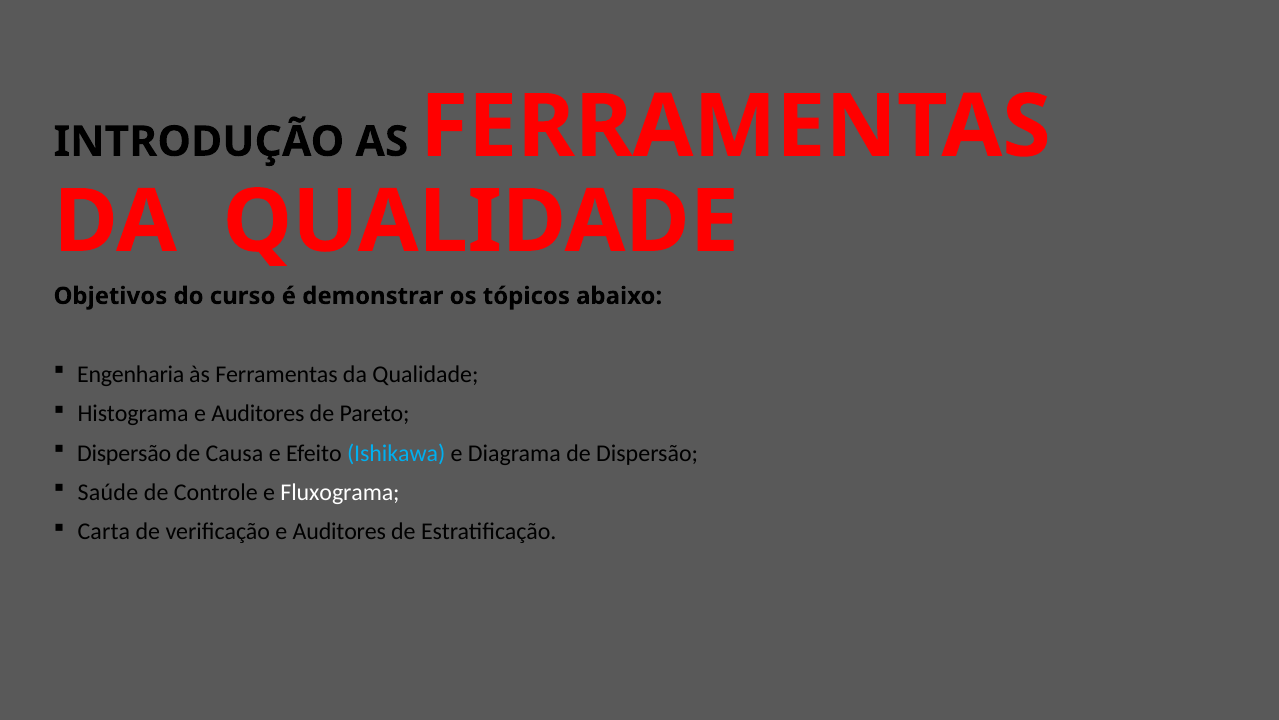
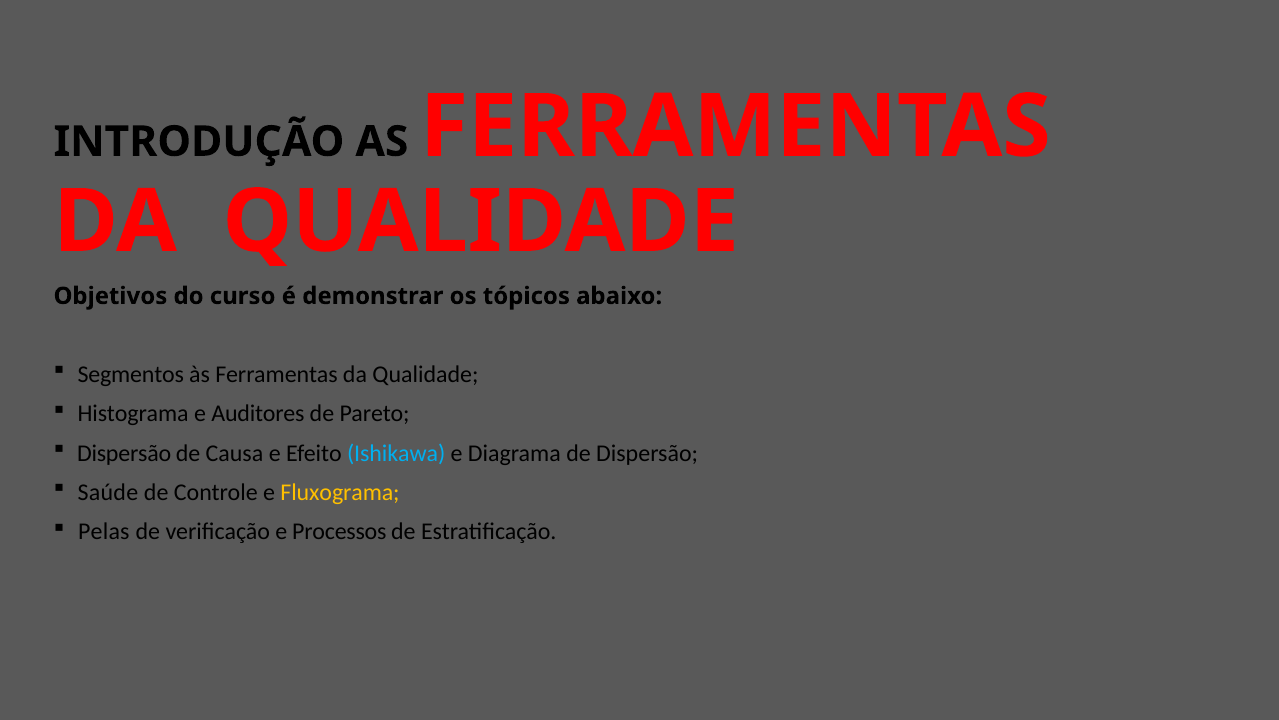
Engenharia: Engenharia -> Segmentos (131, 374)
Fluxograma colour: white -> yellow (340, 492)
Carta: Carta -> Pelas (104, 531)
verificação e Auditores: Auditores -> Processos (339, 531)
